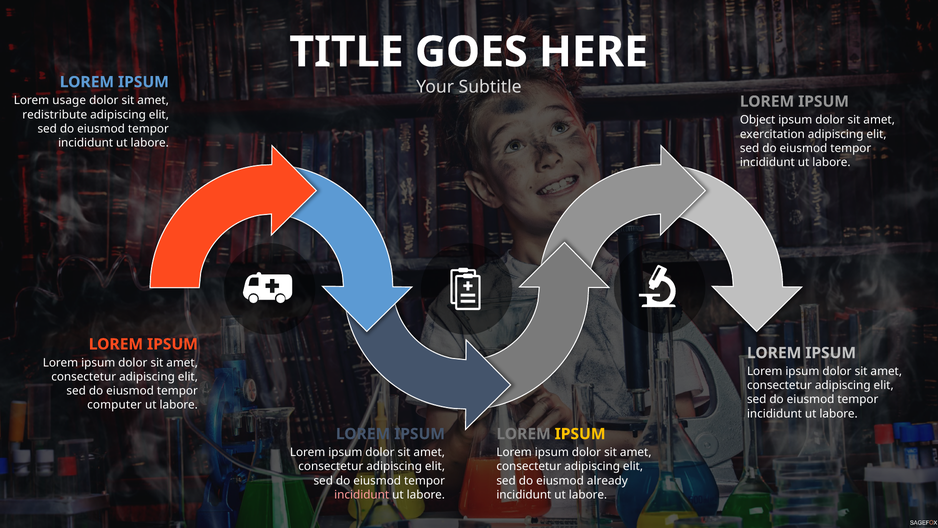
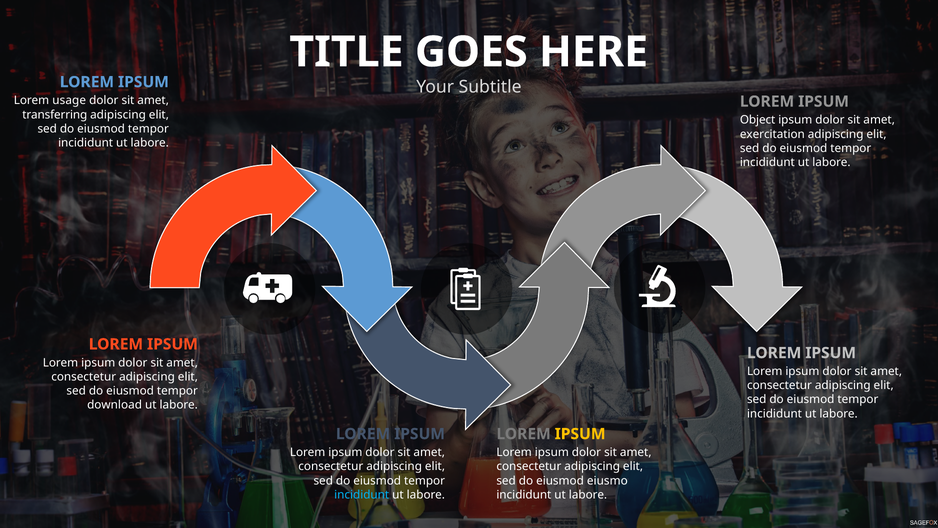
redistribute: redistribute -> transferring (55, 115)
computer: computer -> download (115, 405)
already: already -> eiusmo (607, 480)
incididunt colour: pink -> light blue (362, 494)
